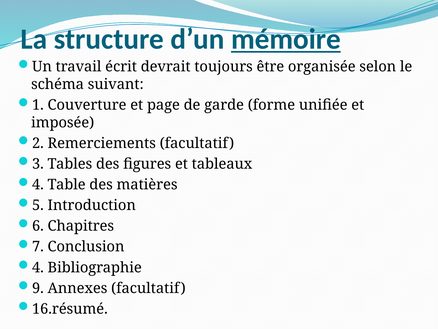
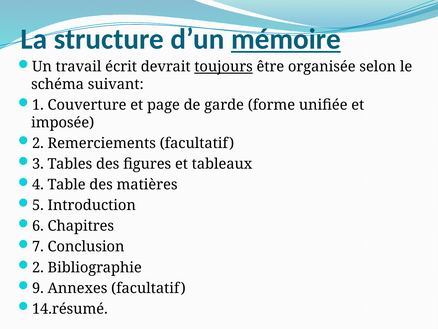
toujours underline: none -> present (224, 67)
4: 4 -> 2 (38, 267)
16.résumé: 16.résumé -> 14.résumé (70, 308)
